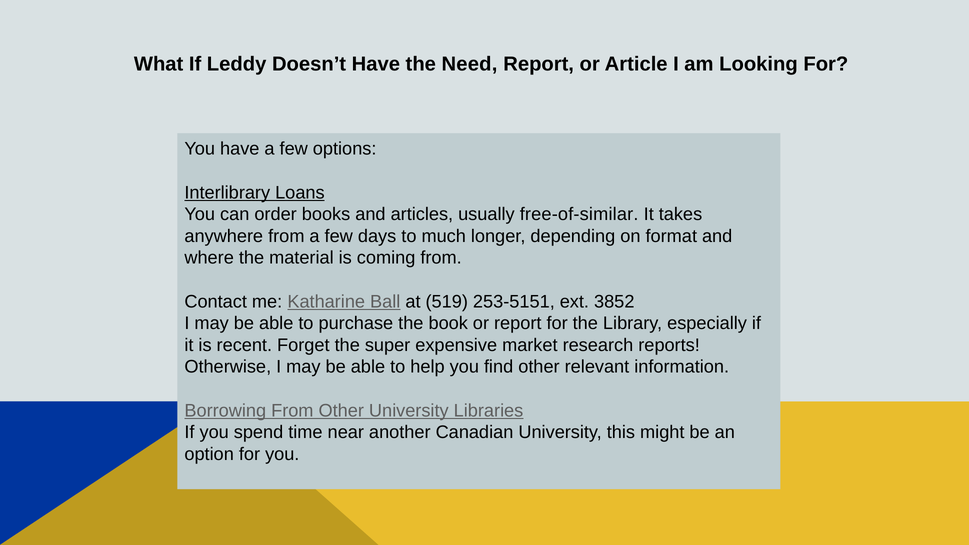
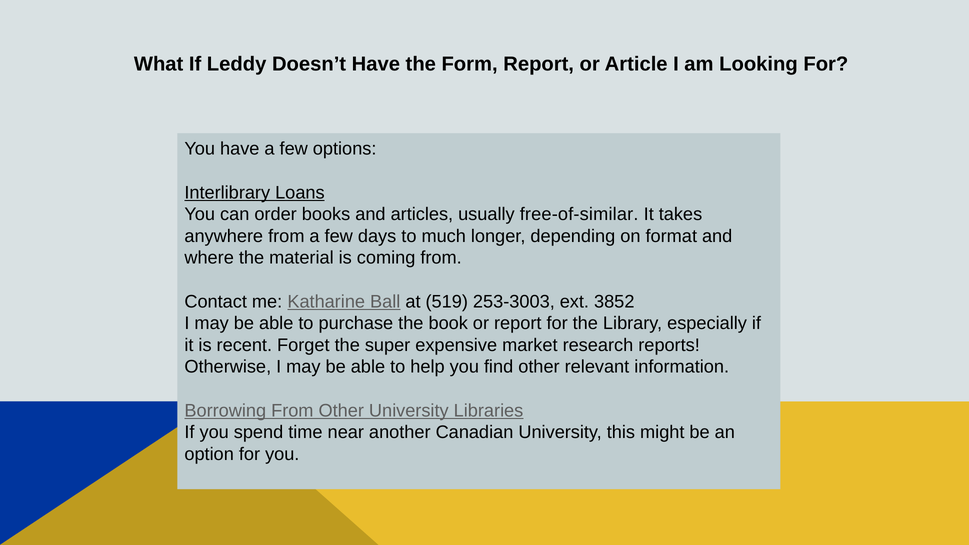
Need: Need -> Form (470, 64)
253-5151: 253-5151 -> 253-3003 (514, 302)
